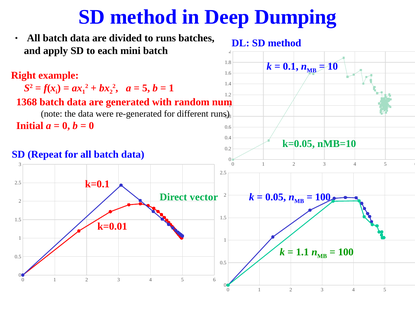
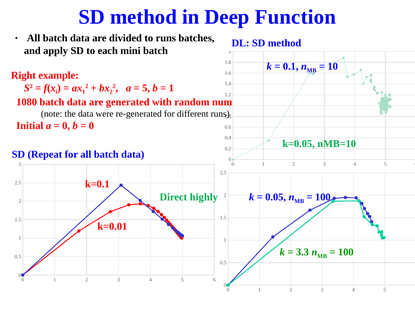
Dumping: Dumping -> Function (295, 17)
1368: 1368 -> 1080 (27, 102)
vector: vector -> highly (204, 197)
1.1: 1.1 -> 3.3 (302, 252)
